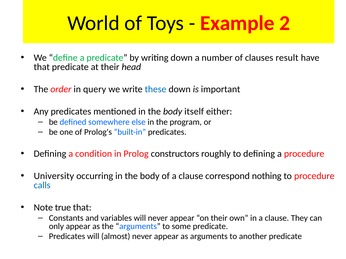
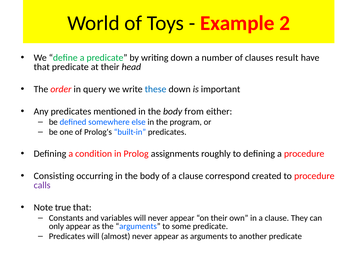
itself: itself -> from (194, 112)
constructors: constructors -> assignments (175, 154)
University: University -> Consisting (54, 176)
nothing: nothing -> created (267, 176)
calls colour: blue -> purple (42, 186)
